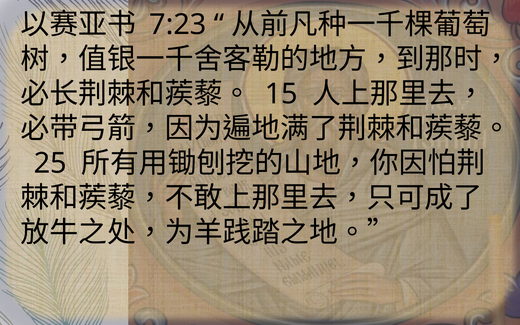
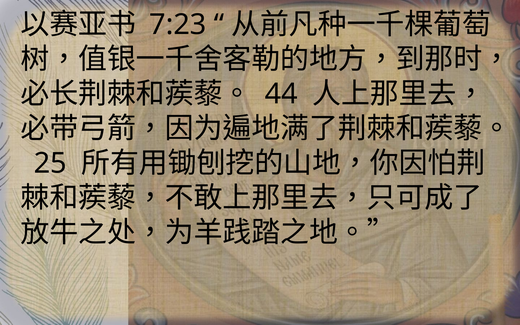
15: 15 -> 44 (281, 94)
